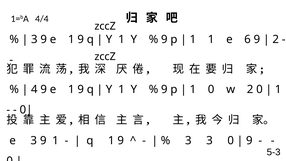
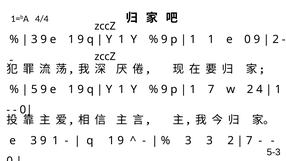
e 6: 6 -> 0 (248, 39)
4: 4 -> 5 (34, 89)
1 0: 0 -> 7 (211, 89)
2 0: 0 -> 4 (260, 89)
3 0: 0 -> 2 (231, 140)
9: 9 -> 7 (249, 140)
